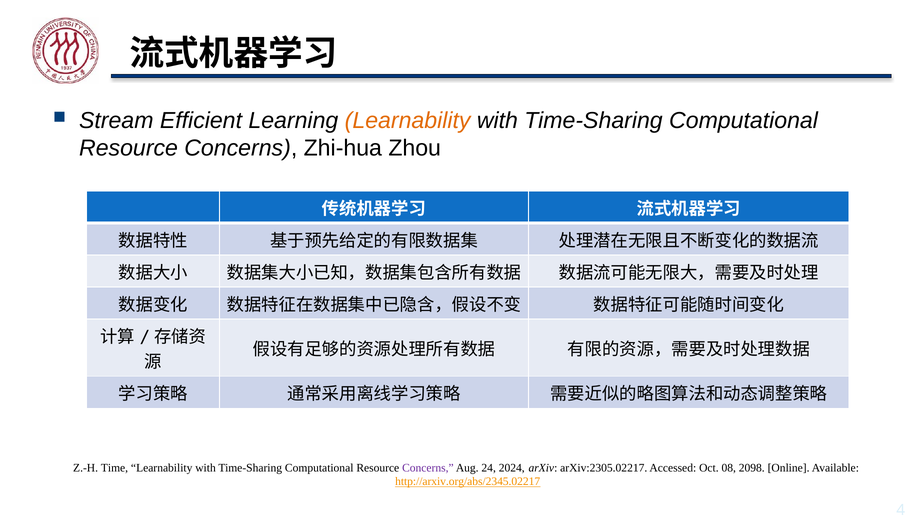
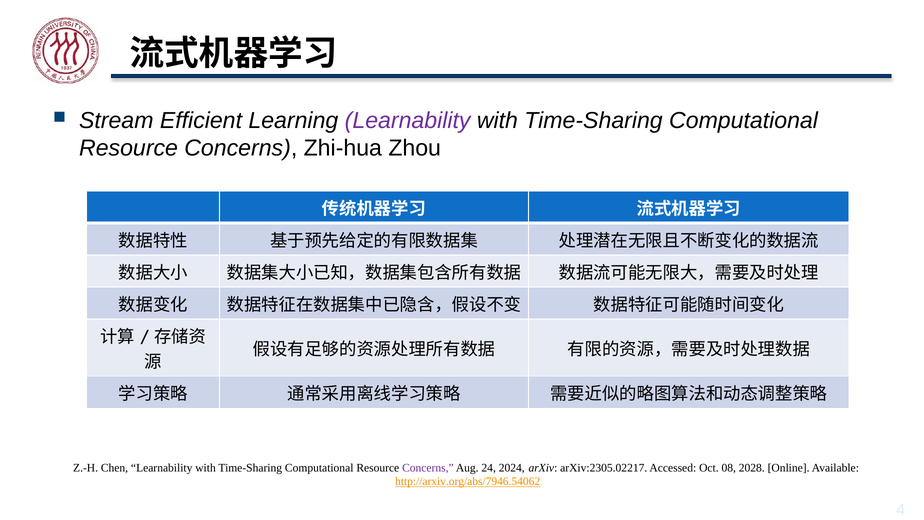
Learnability colour: orange -> purple (408, 121)
Time: Time -> Chen (115, 468)
2098: 2098 -> 2028 (752, 468)
http://arxiv.org/abs/2345.02217: http://arxiv.org/abs/2345.02217 -> http://arxiv.org/abs/7946.54062 (468, 481)
